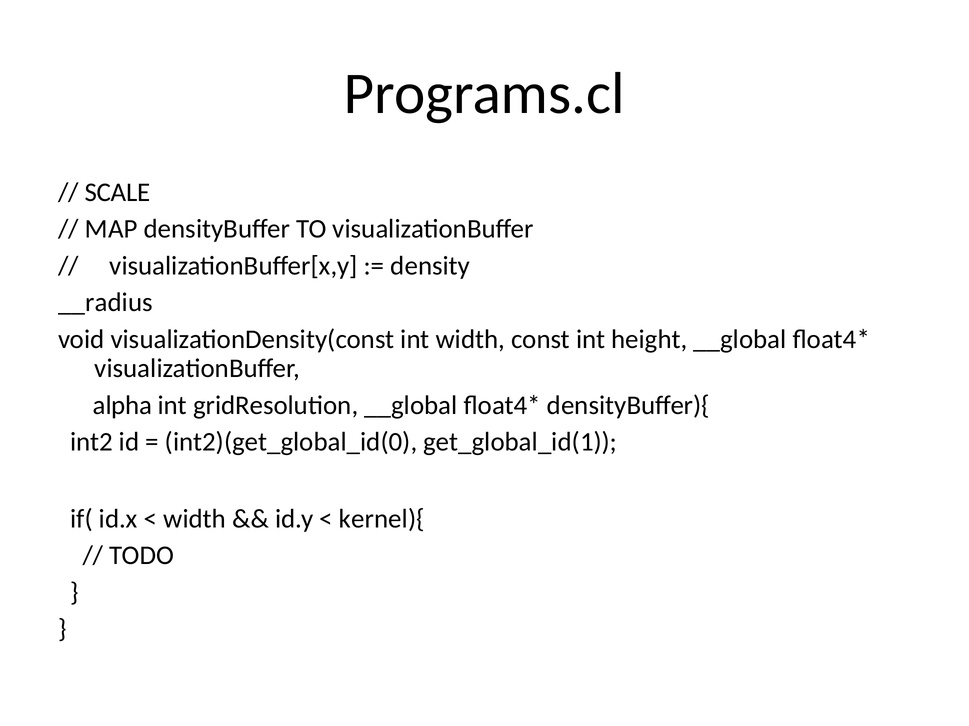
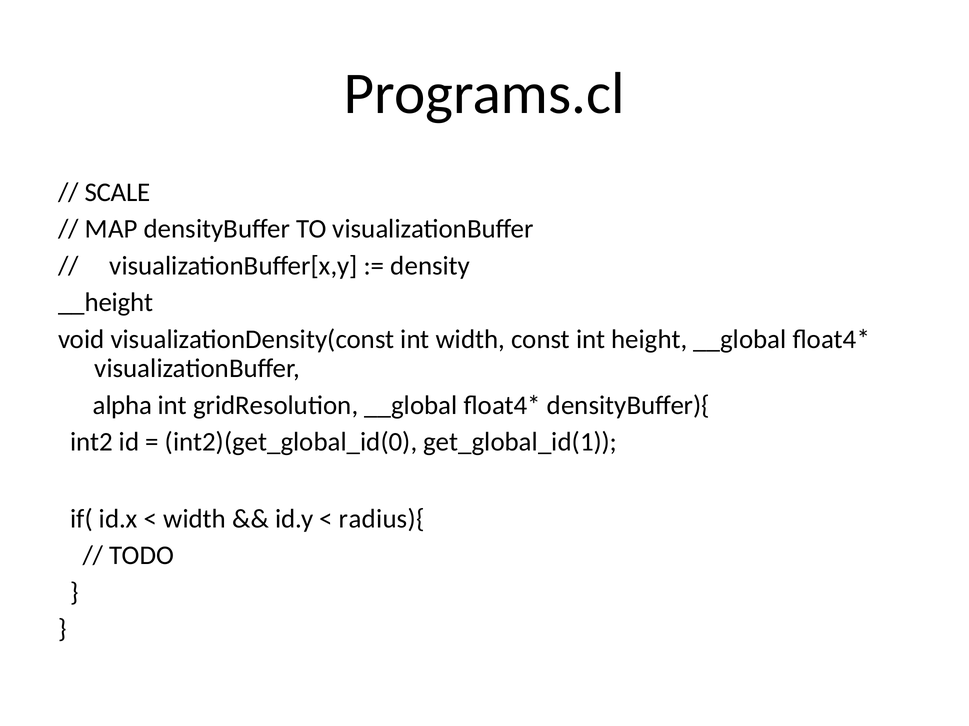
__radius: __radius -> __height (106, 303)
kernel){: kernel){ -> radius){ (382, 519)
